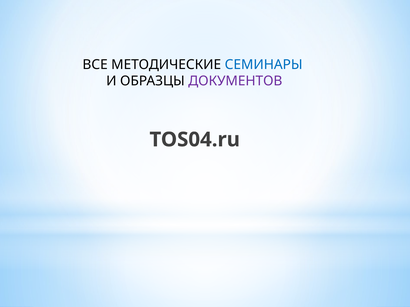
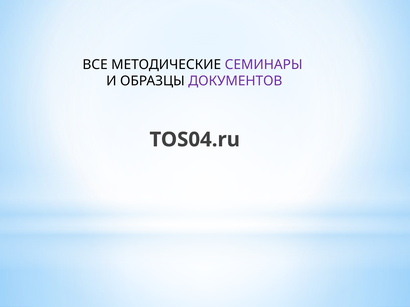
СЕМИНАРЫ colour: blue -> purple (264, 65)
